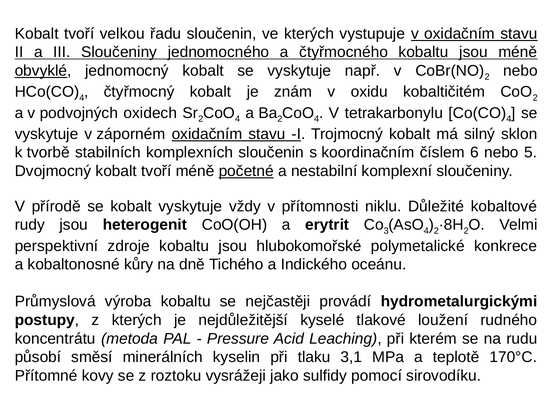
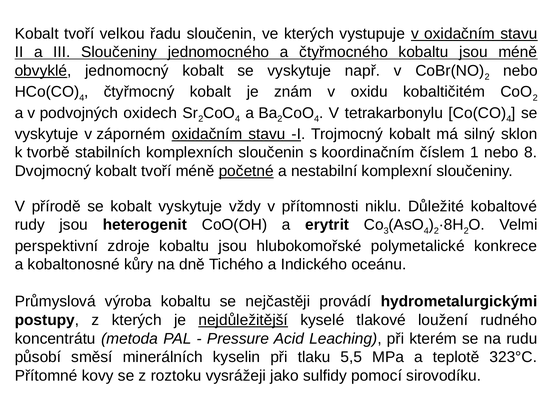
6: 6 -> 1 (474, 153)
5: 5 -> 8 (531, 153)
nejdůležitější underline: none -> present (243, 321)
3,1: 3,1 -> 5,5 (351, 358)
170°C: 170°C -> 323°C (513, 358)
